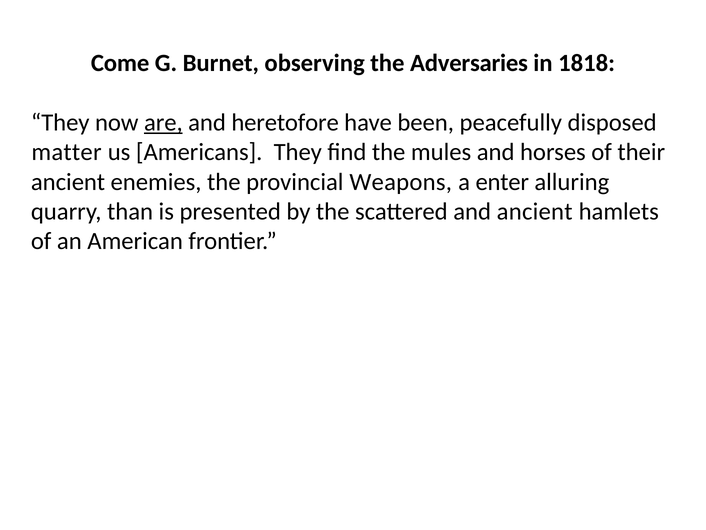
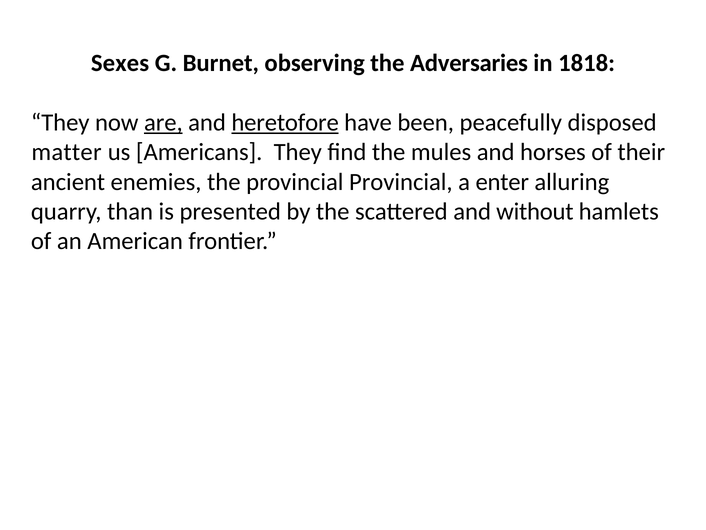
Come: Come -> Sexes (120, 63)
heretofore underline: none -> present (285, 122)
provincial Weapons: Weapons -> Provincial (401, 182)
and ancient: ancient -> without (535, 211)
